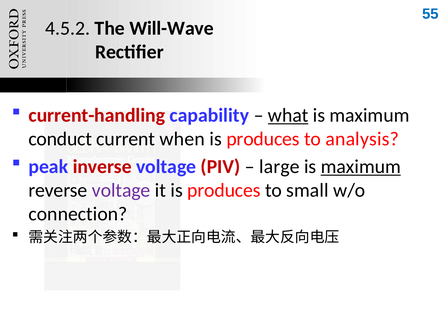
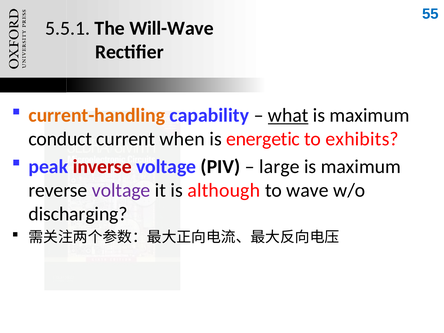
4.5.2: 4.5.2 -> 5.5.1 (68, 28)
current-handling colour: red -> orange (97, 115)
produces: produces -> energetic (263, 139)
analysis: analysis -> exhibits (362, 139)
PIV colour: red -> black (220, 167)
maximum underline: present -> none (361, 167)
it is produces: produces -> although (224, 190)
small: small -> wave (307, 190)
connection: connection -> discharging (78, 214)
